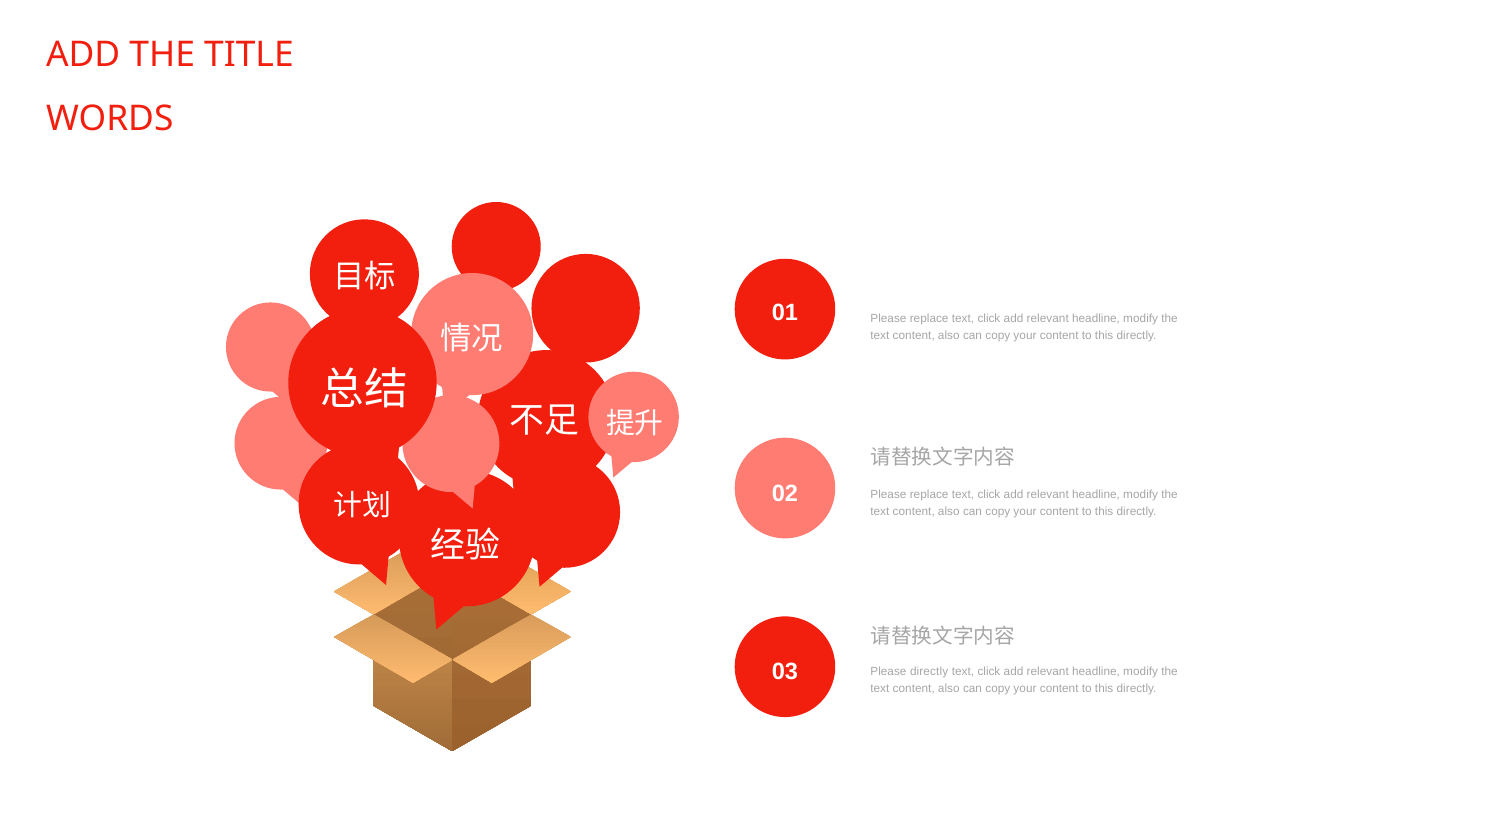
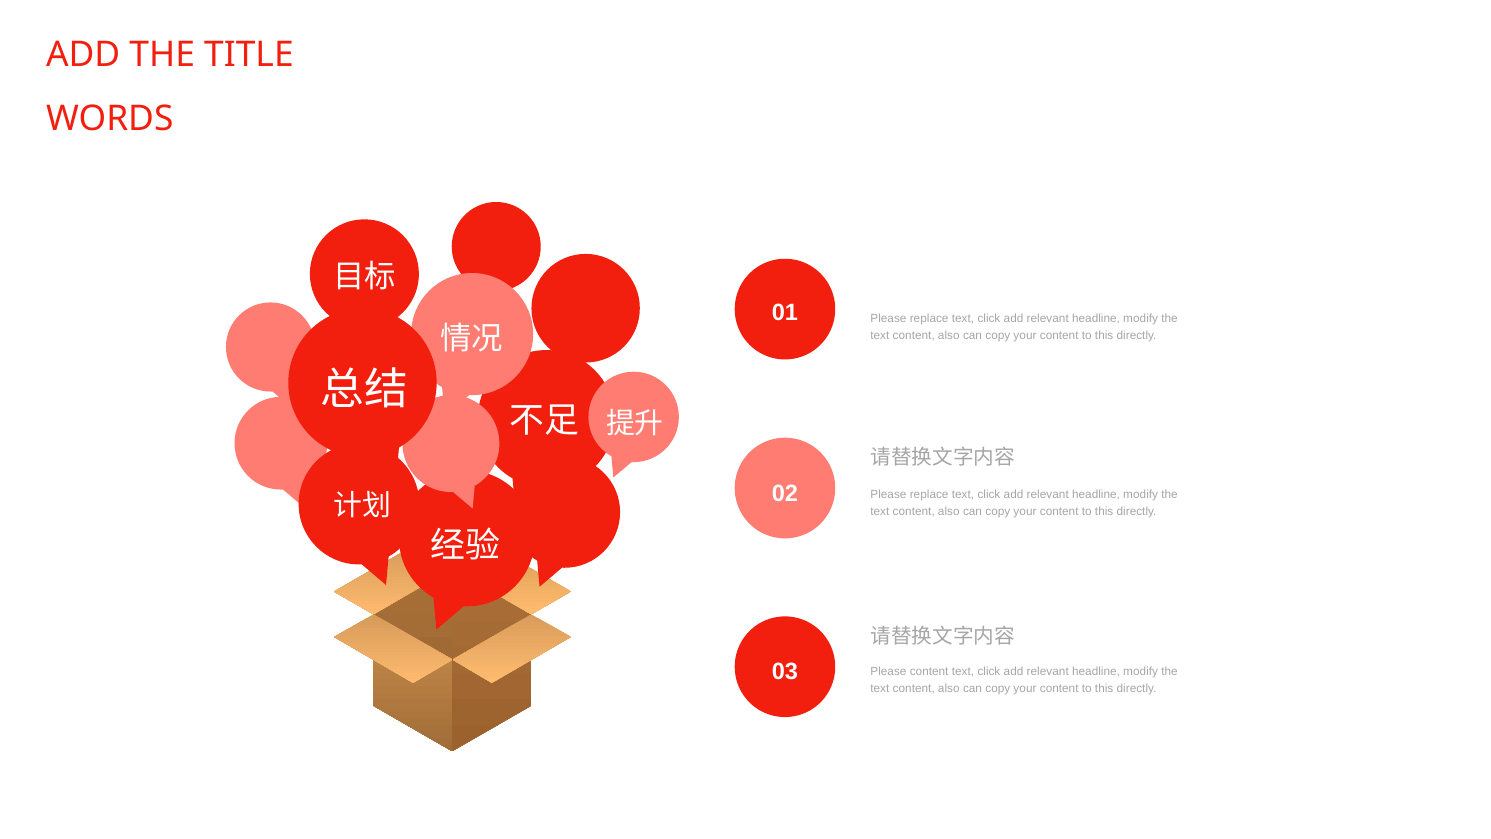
Please directly: directly -> content (929, 672)
